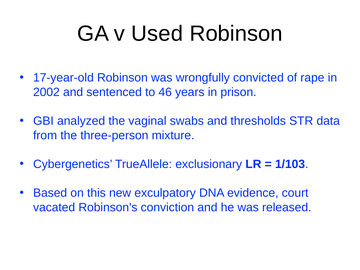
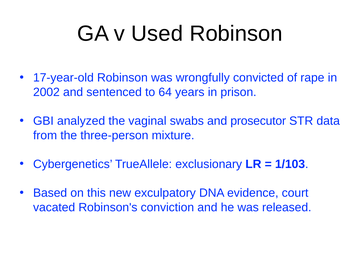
46: 46 -> 64 (165, 92)
thresholds: thresholds -> prosecutor (258, 121)
